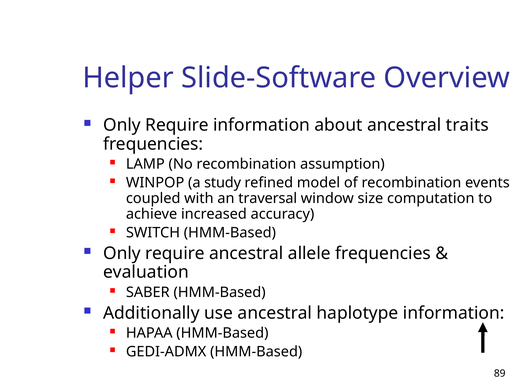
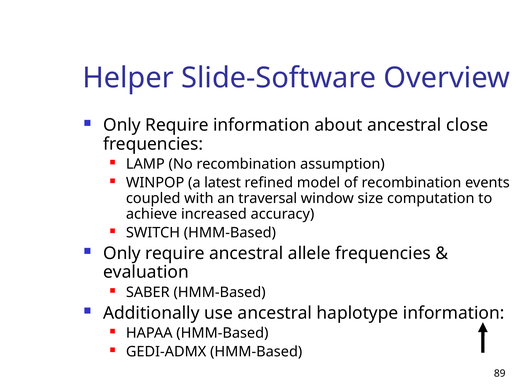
traits: traits -> close (467, 125)
study: study -> latest (223, 182)
